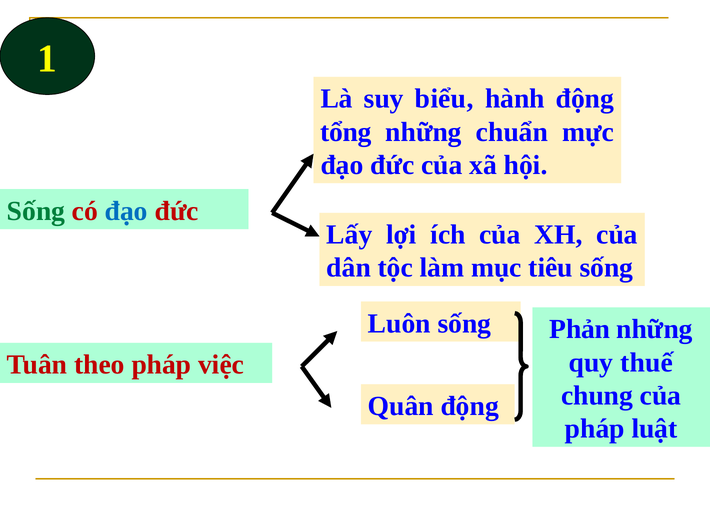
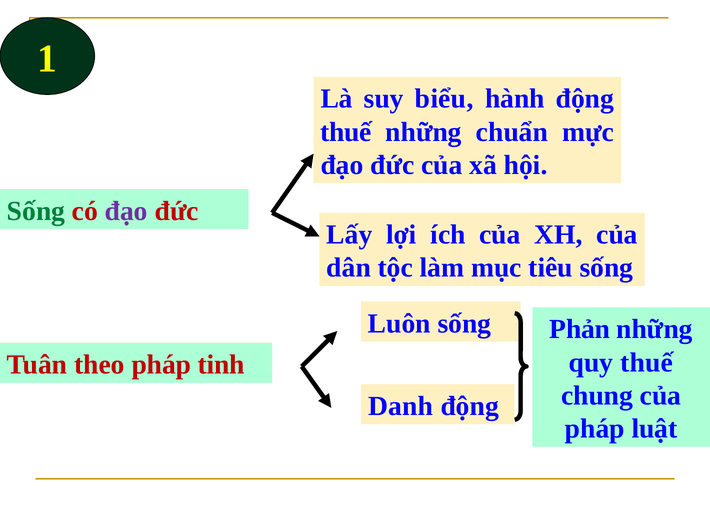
tổng: tổng -> thuế (346, 132)
đạo colour: blue -> purple (126, 211)
việc: việc -> tinh (221, 365)
Quân: Quân -> Danh (401, 407)
